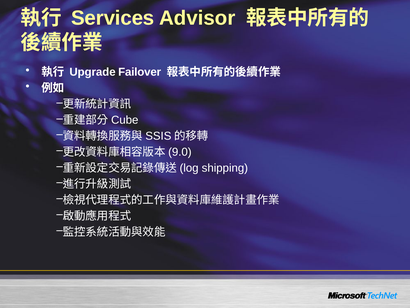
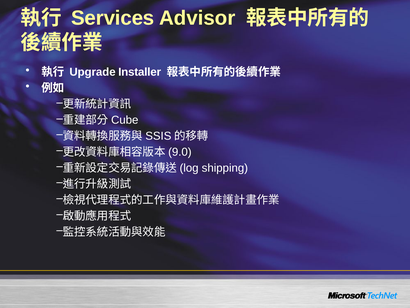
Failover: Failover -> Installer (140, 72)
